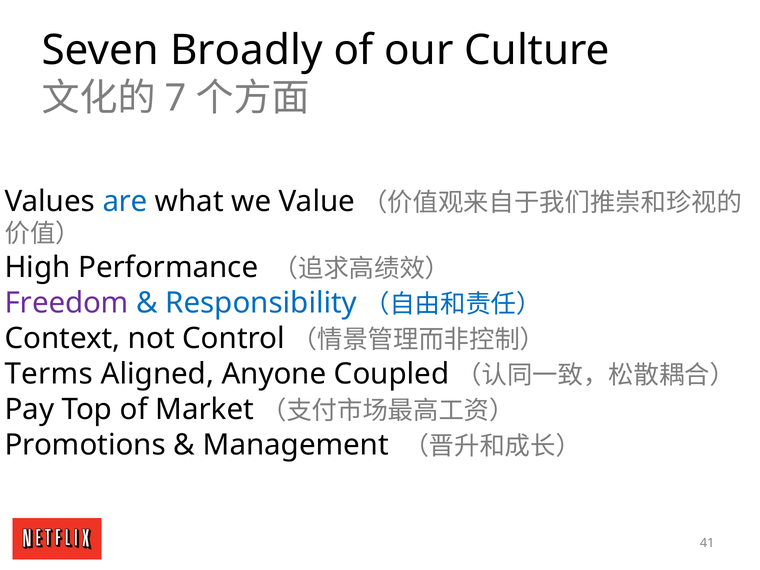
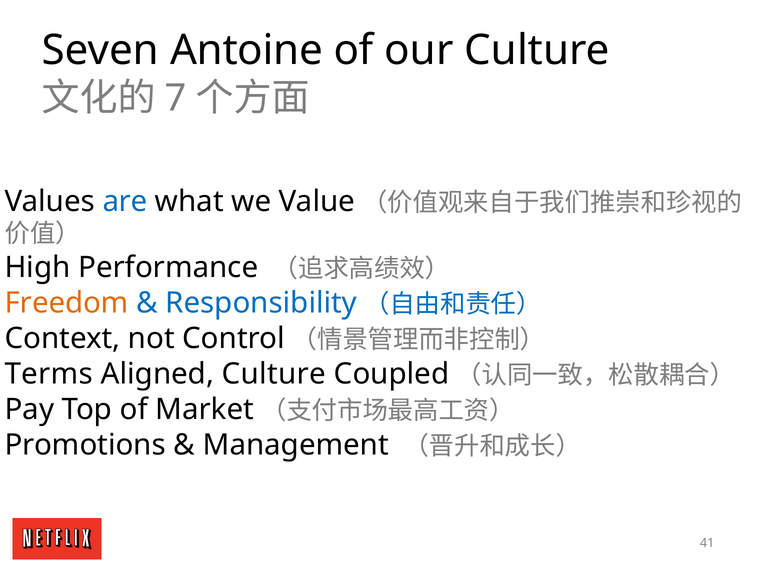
Broadly: Broadly -> Antoine (246, 50)
Freedom colour: purple -> orange (67, 303)
Aligned Anyone: Anyone -> Culture (274, 374)
